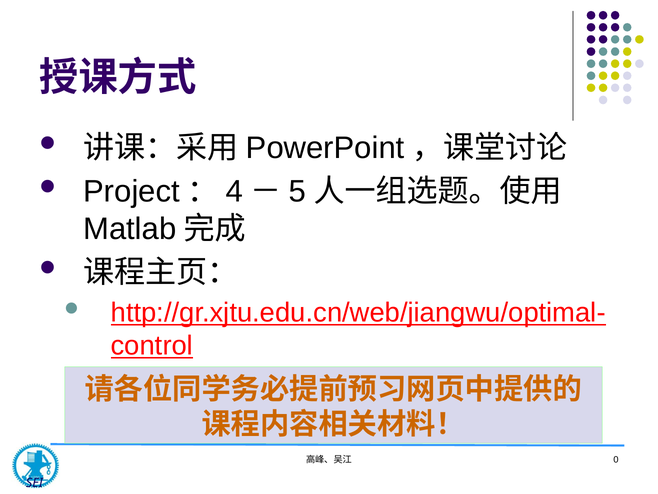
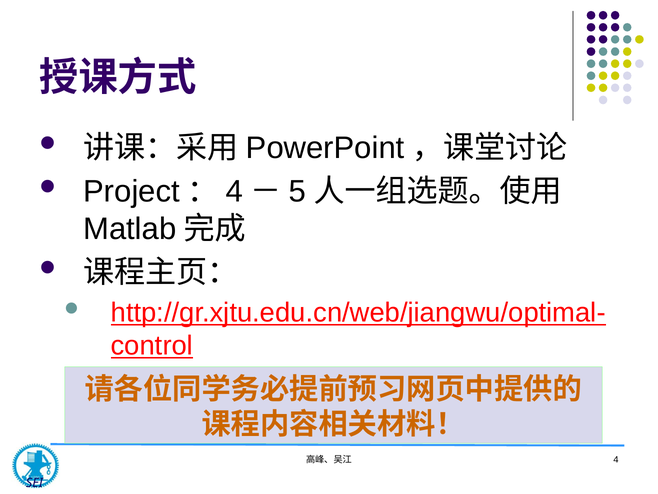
0: 0 -> 4 (616, 459)
